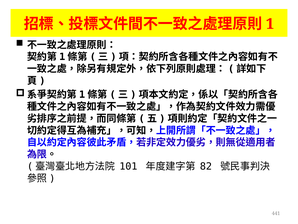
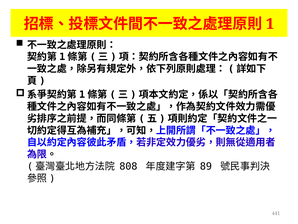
101: 101 -> 808 (128, 166)
82: 82 -> 89 (206, 166)
